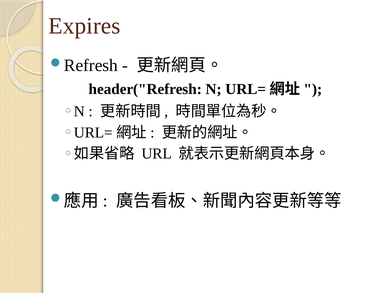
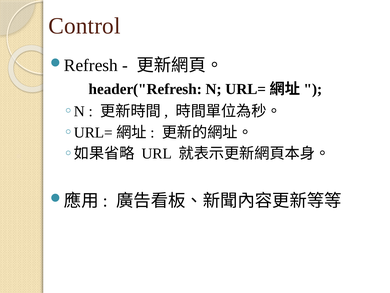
Expires: Expires -> Control (84, 26)
